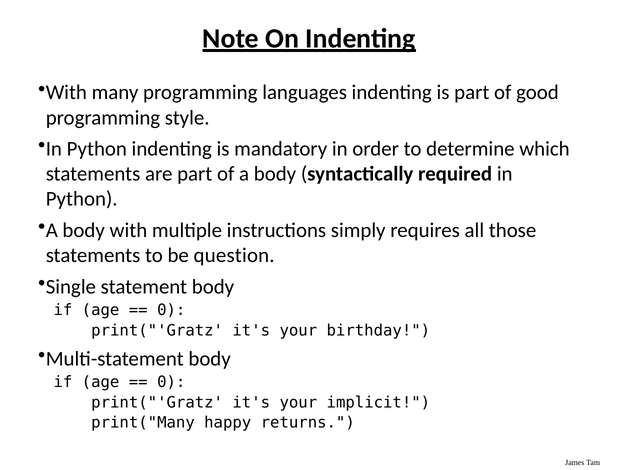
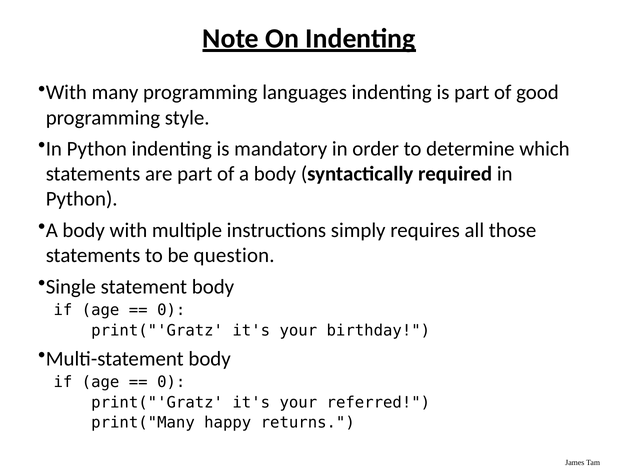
implicit: implicit -> referred (378, 402)
